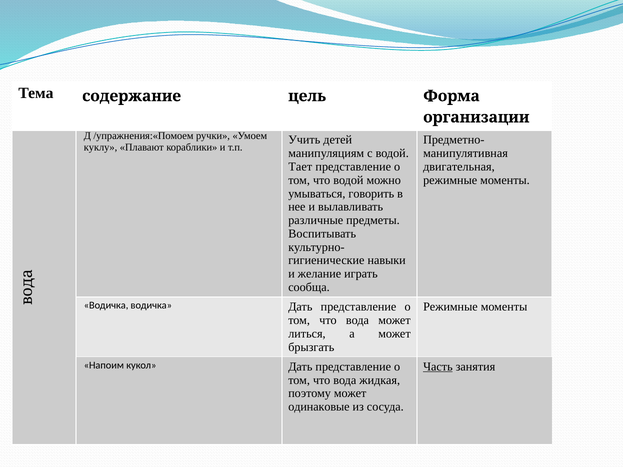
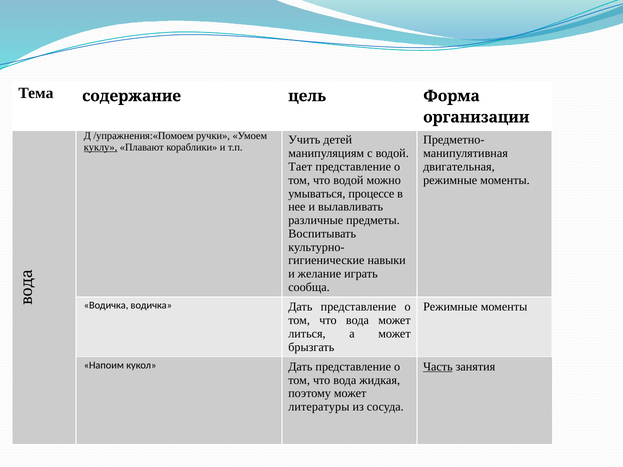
куклу underline: none -> present (101, 148)
говорить: говорить -> процессе (371, 194)
одинаковые: одинаковые -> литературы (319, 407)
